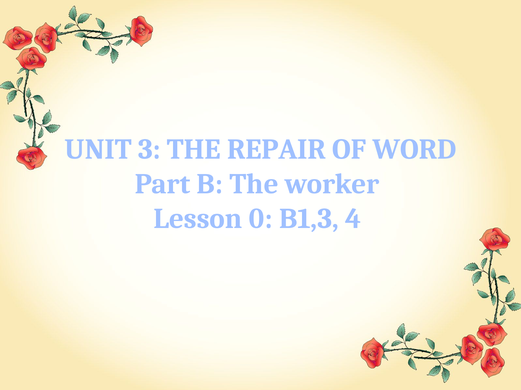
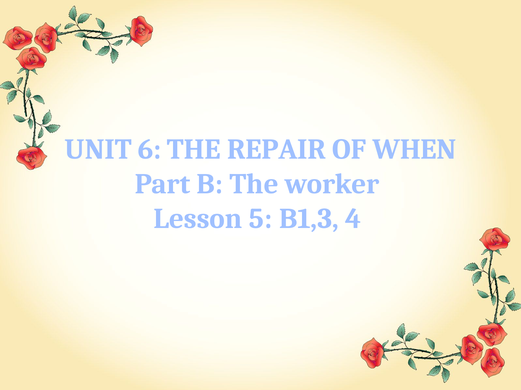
3: 3 -> 6 (149, 150)
WORD: WORD -> WHEN (414, 150)
0: 0 -> 5 (261, 219)
